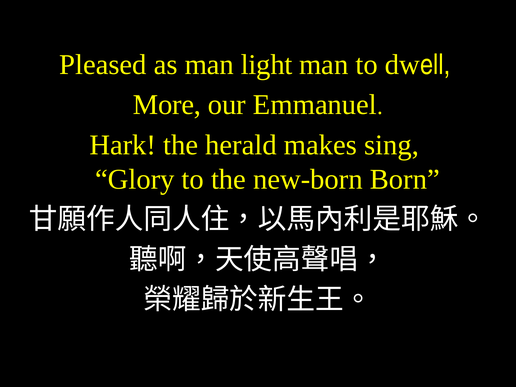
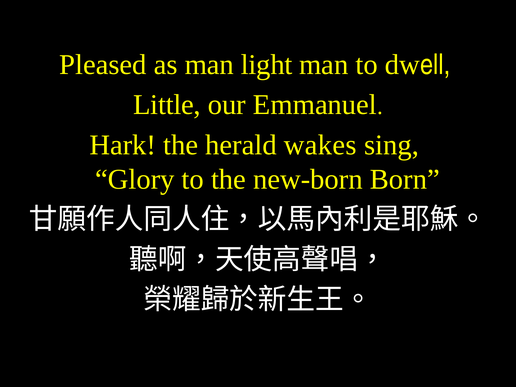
More: More -> Little (167, 105)
makes: makes -> wakes (320, 145)
